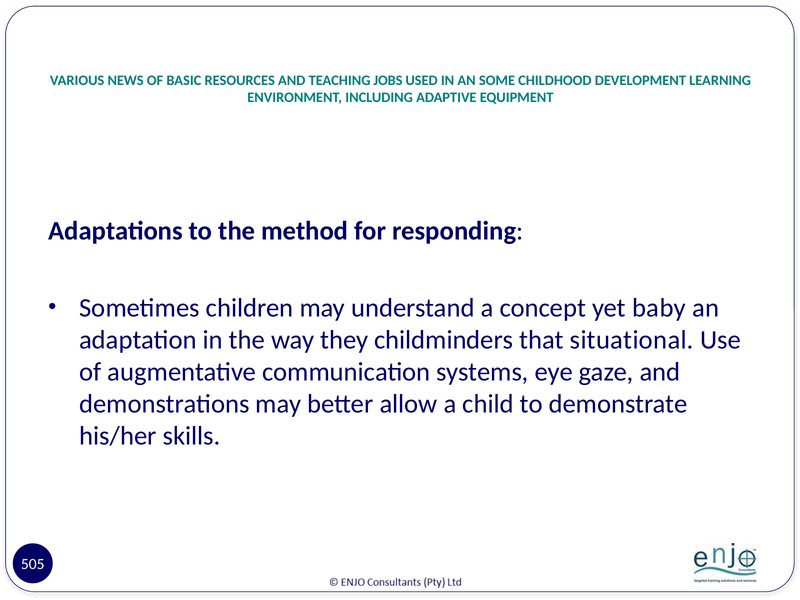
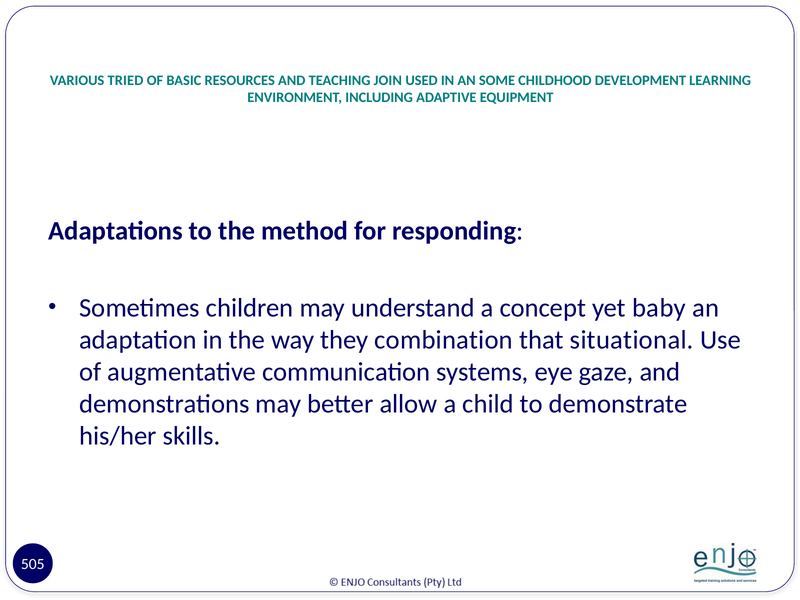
NEWS: NEWS -> TRIED (125, 80)
JOBS: JOBS -> JOIN (388, 80)
childminders: childminders -> combination (444, 340)
